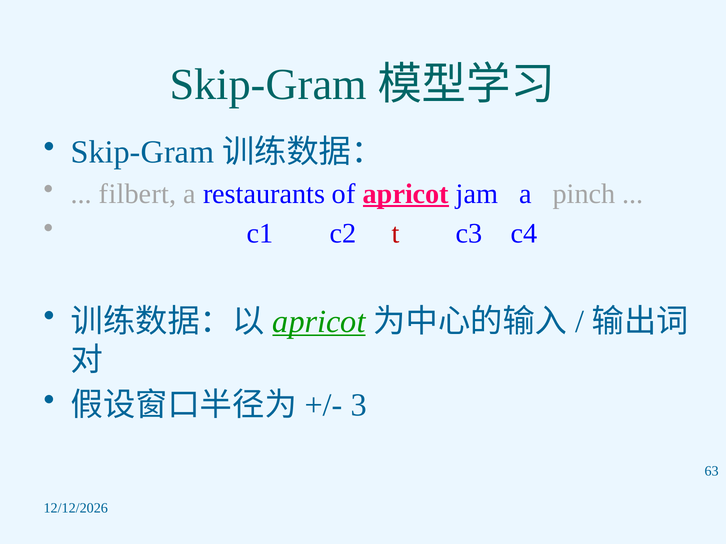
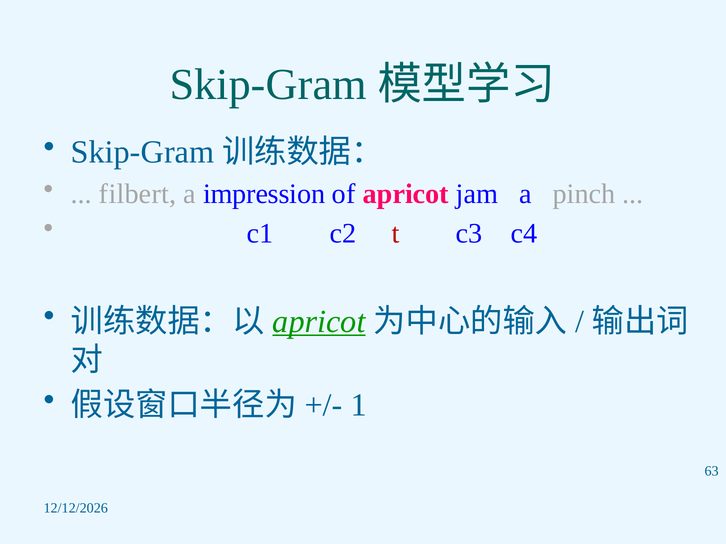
restaurants: restaurants -> impression (264, 194)
apricot underline: present -> none (406, 194)
3: 3 -> 1 (359, 406)
